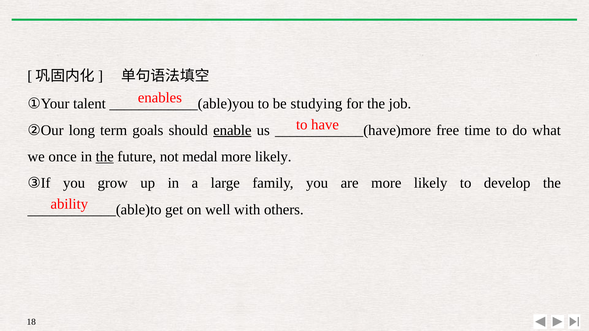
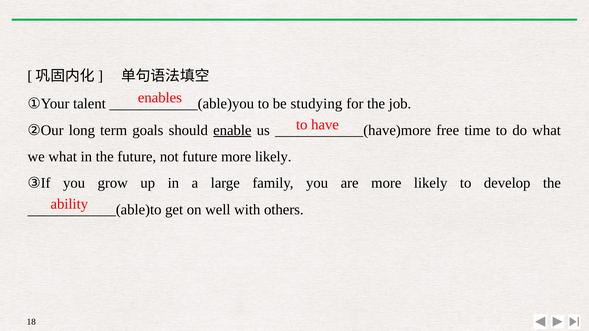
we once: once -> what (63, 157)
the underline: present -> none (105, 157)
not medal: medal -> future (200, 157)
